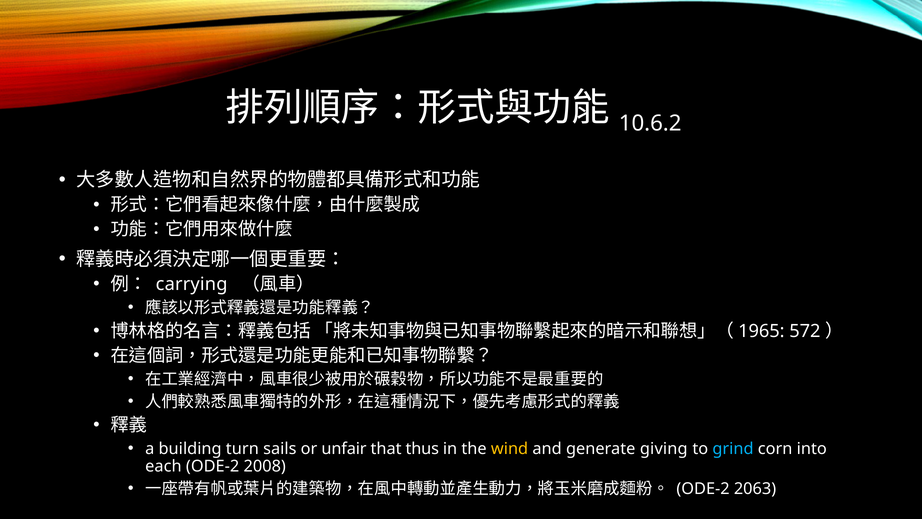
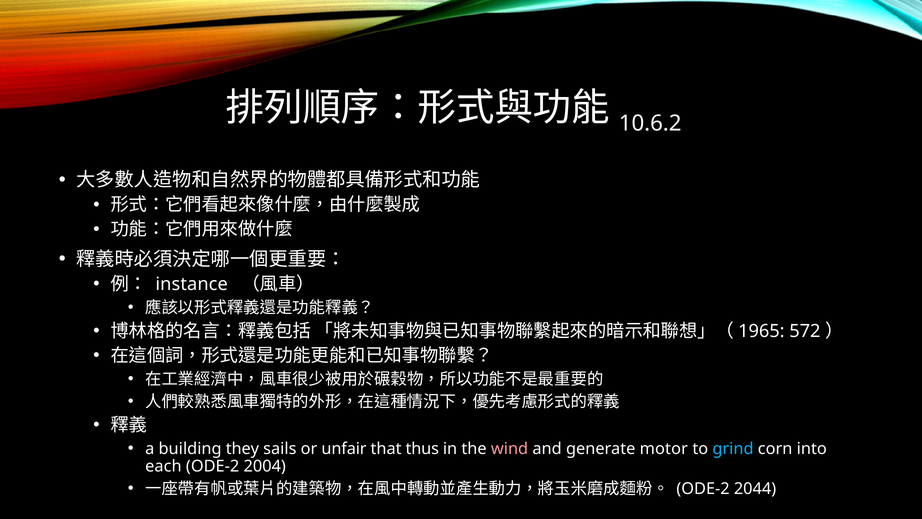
carrying: carrying -> instance (192, 284)
turn: turn -> they (242, 448)
wind colour: yellow -> pink (510, 448)
giving: giving -> motor (664, 448)
2008: 2008 -> 2004 (265, 466)
2063: 2063 -> 2044 (755, 488)
